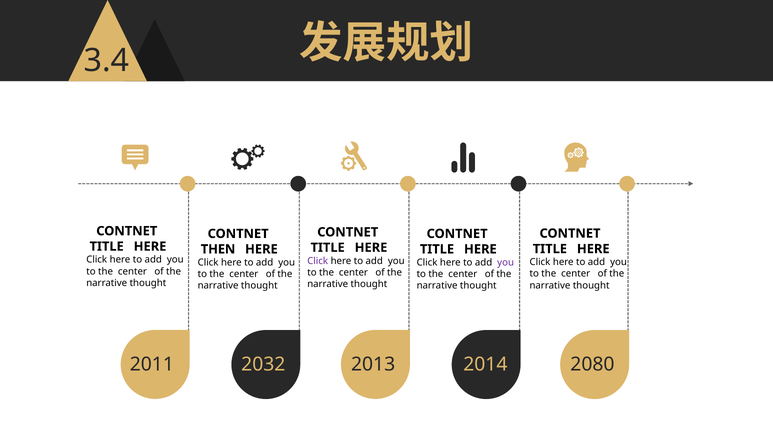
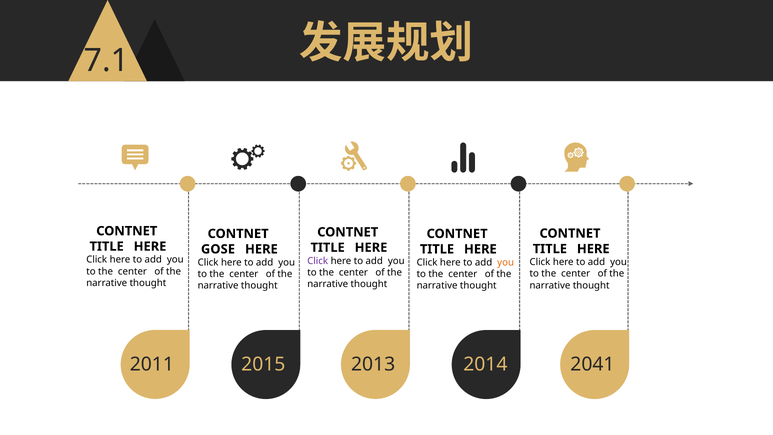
3.4: 3.4 -> 7.1 (107, 61)
THEN: THEN -> GOSE (218, 249)
you colour: purple -> orange (506, 262)
2032: 2032 -> 2015 (263, 364)
2080: 2080 -> 2041 (592, 364)
